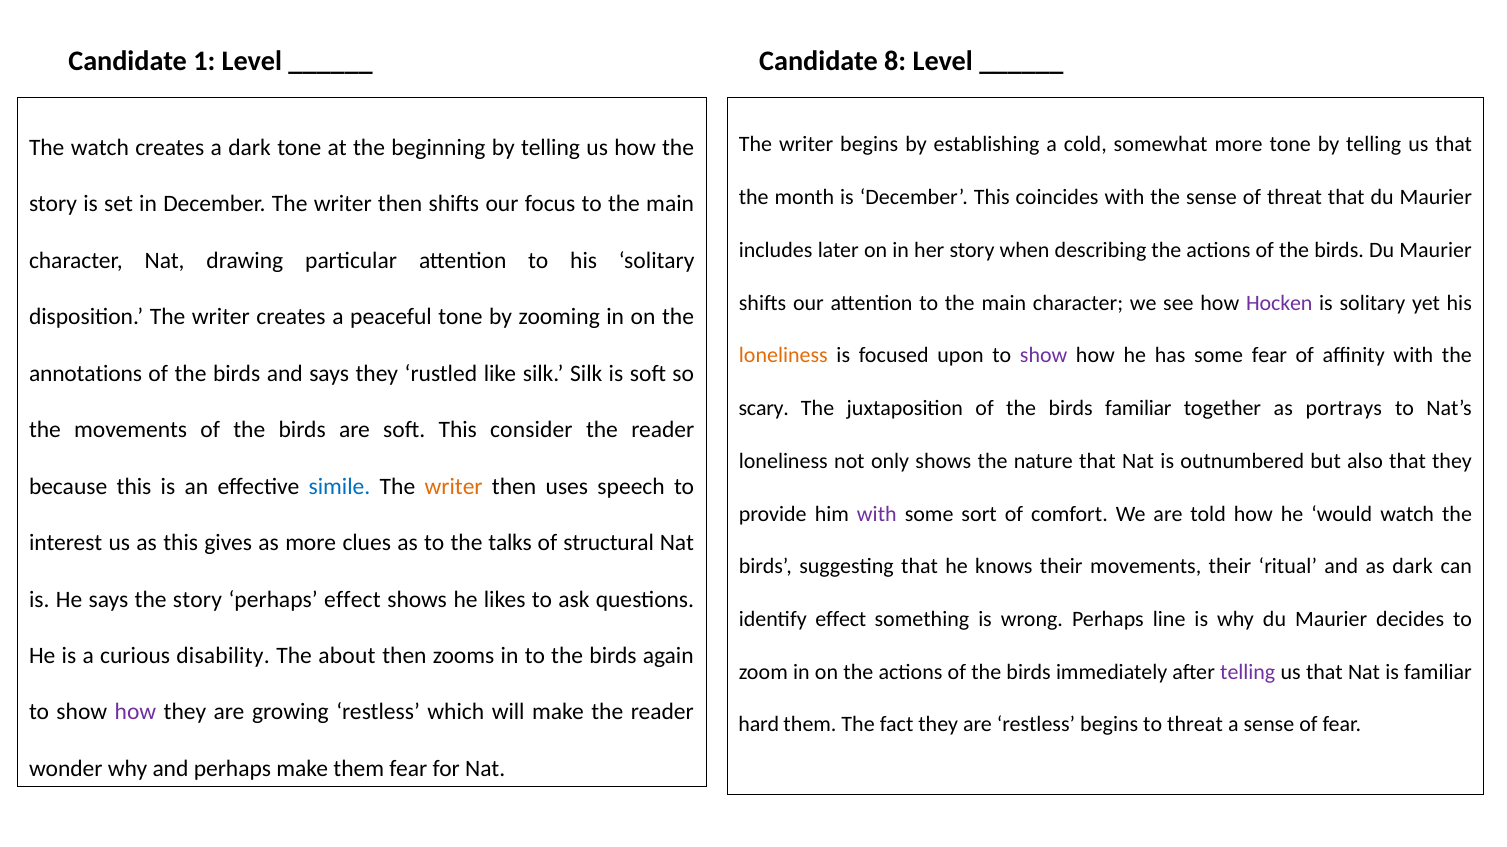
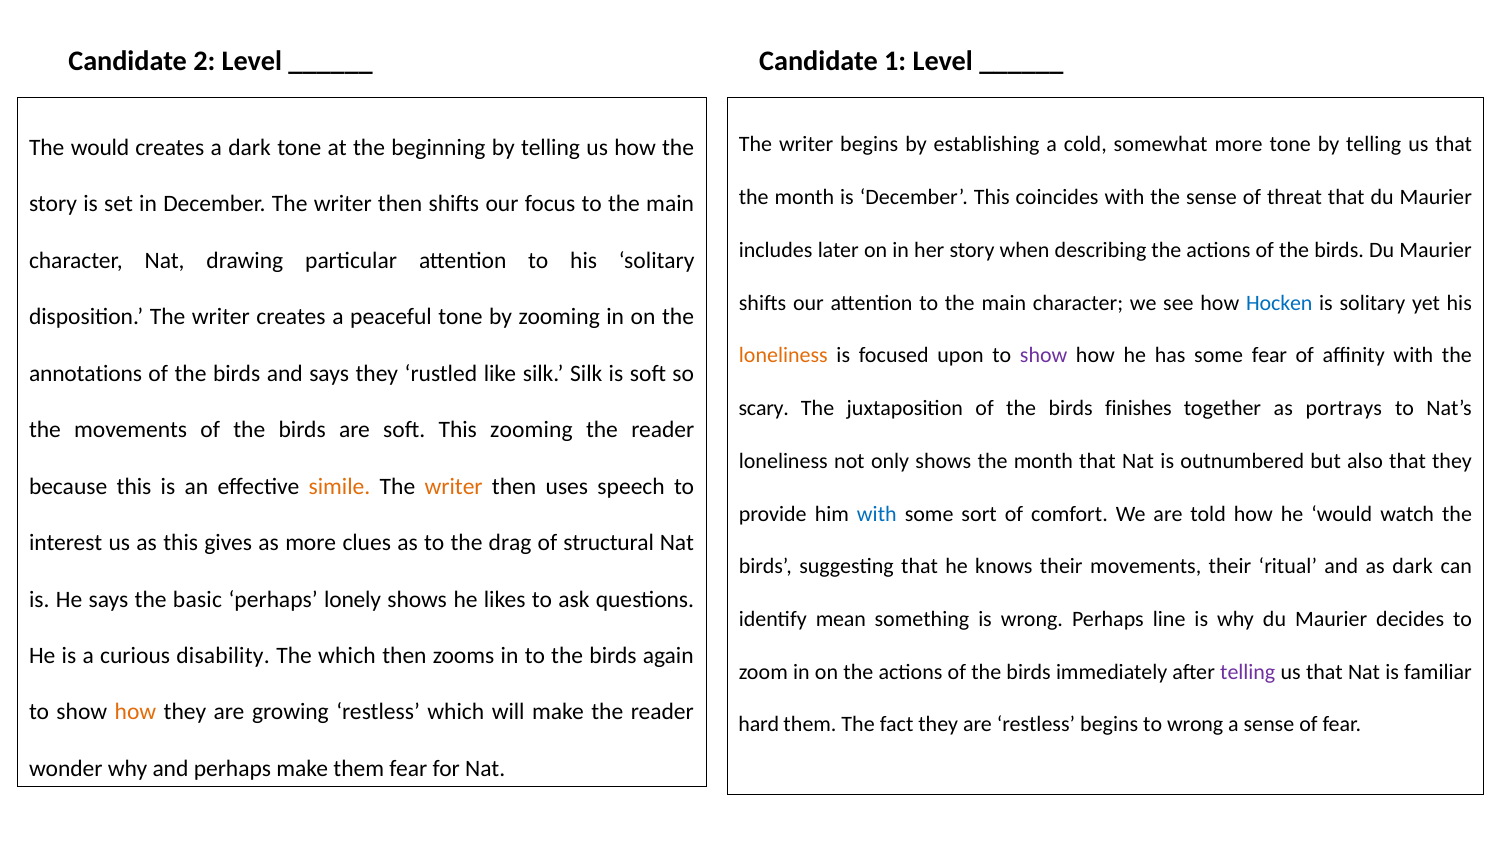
1: 1 -> 2 (204, 61)
8: 8 -> 1 (895, 61)
The watch: watch -> would (100, 148)
Hocken colour: purple -> blue (1279, 303)
birds familiar: familiar -> finishes (1138, 409)
This consider: consider -> zooming (531, 430)
shows the nature: nature -> month (1043, 461)
simile colour: blue -> orange (339, 487)
with colour: purple -> blue (877, 514)
talks: talks -> drag (510, 543)
says the story: story -> basic (197, 600)
perhaps effect: effect -> lonely (353, 600)
identify effect: effect -> mean (841, 620)
The about: about -> which (347, 656)
how colour: purple -> orange (135, 713)
to threat: threat -> wrong (1195, 725)
